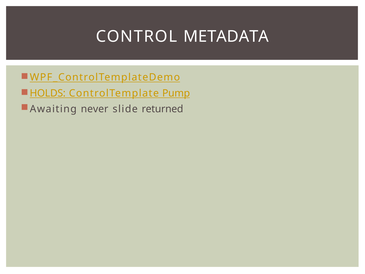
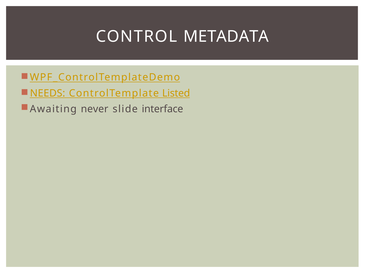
HOLDS: HOLDS -> NEEDS (48, 93)
Pump: Pump -> Listed (176, 93)
returned: returned -> interface (163, 109)
